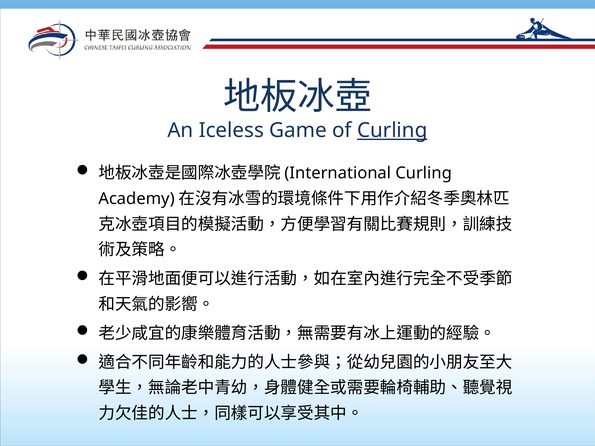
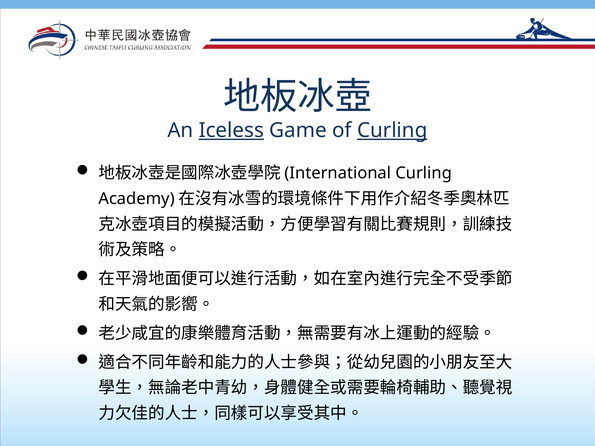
Iceless underline: none -> present (231, 131)
